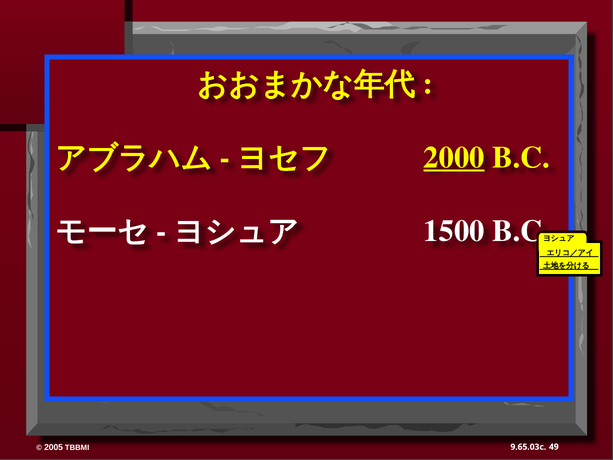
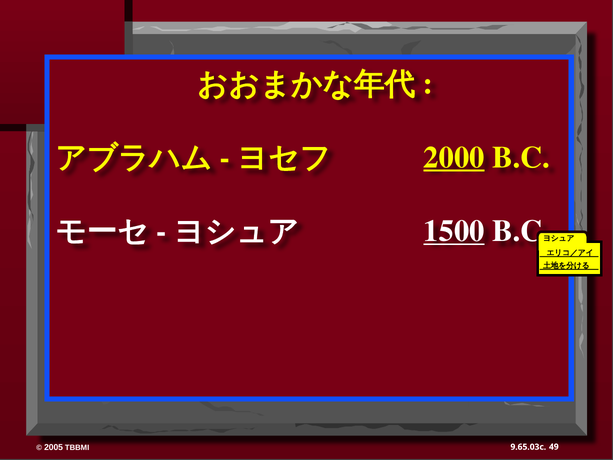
1500 underline: none -> present (454, 231)
